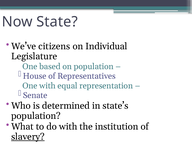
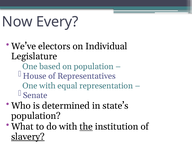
State: State -> Every (57, 22)
citizens: citizens -> electors (54, 46)
the underline: none -> present (86, 127)
